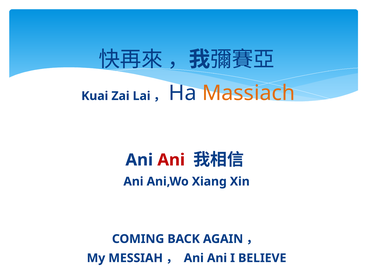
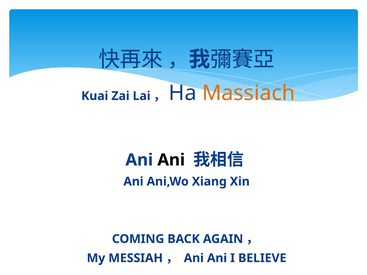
Ani colour: red -> black (171, 160)
